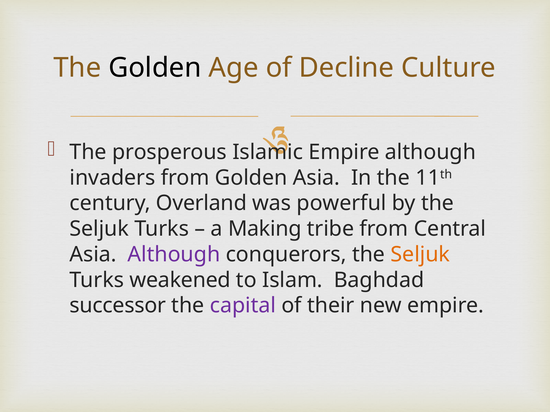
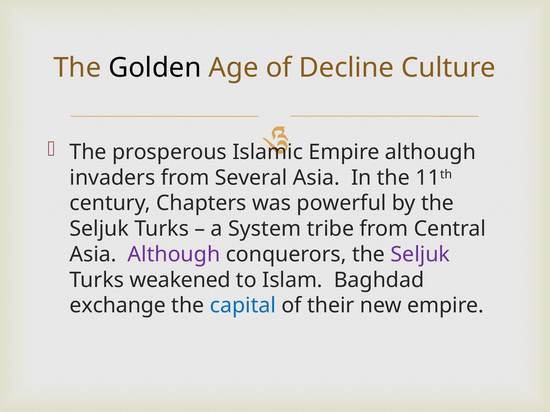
from Golden: Golden -> Several (251, 178)
Overland: Overland -> Chapters (201, 203)
Making: Making -> System (265, 229)
Seljuk colour: orange -> purple (420, 255)
successor: successor -> exchange (118, 306)
capital colour: purple -> blue (243, 306)
